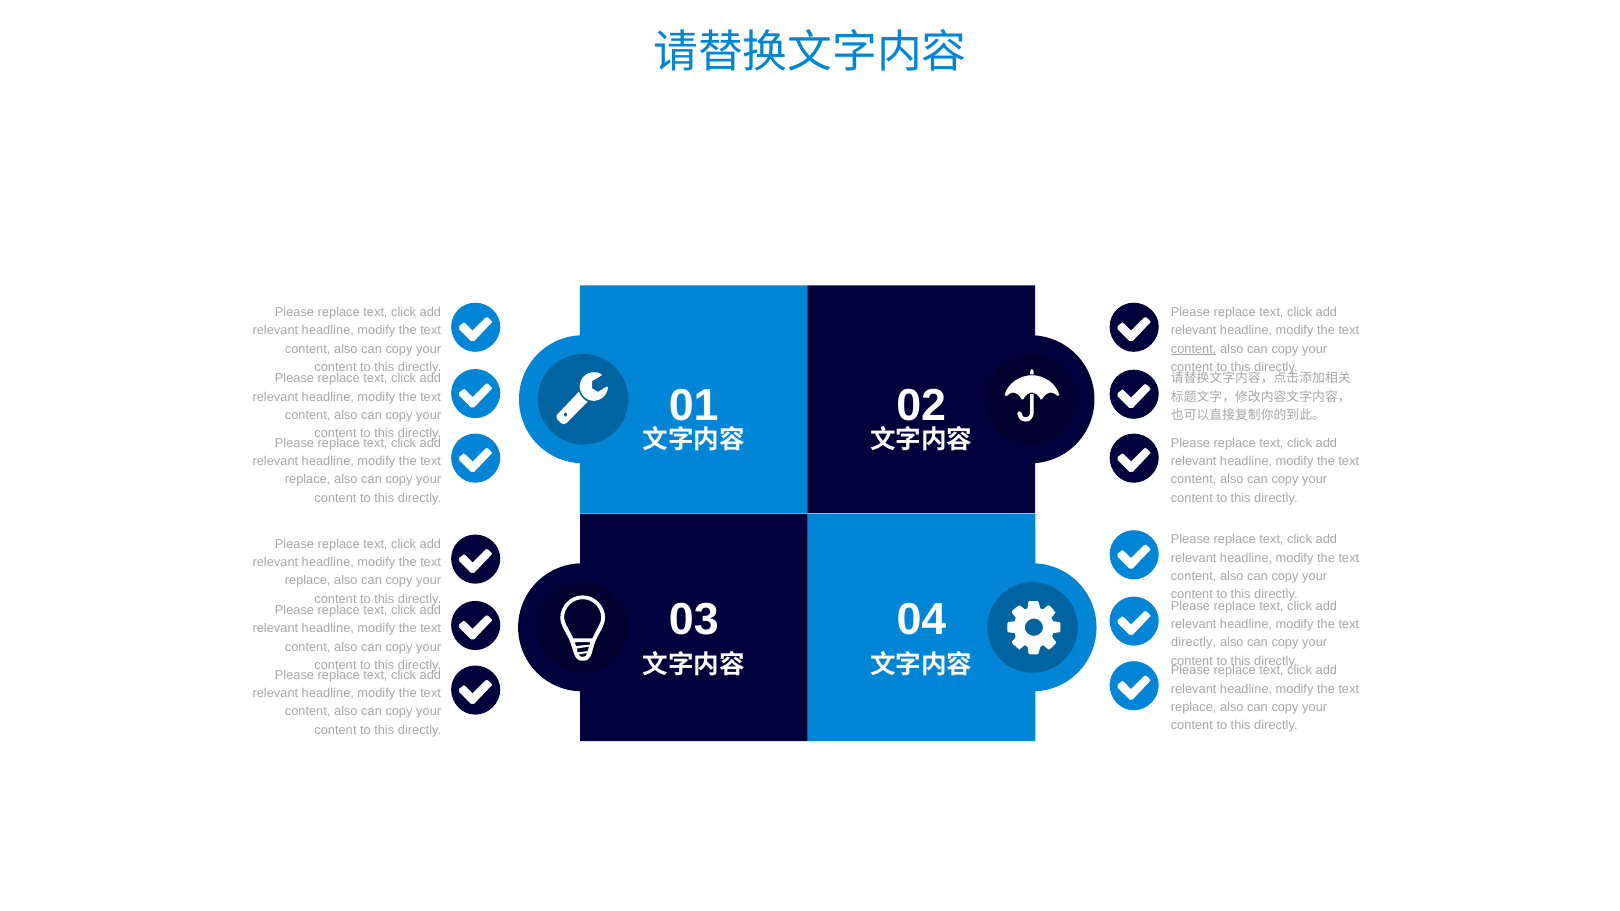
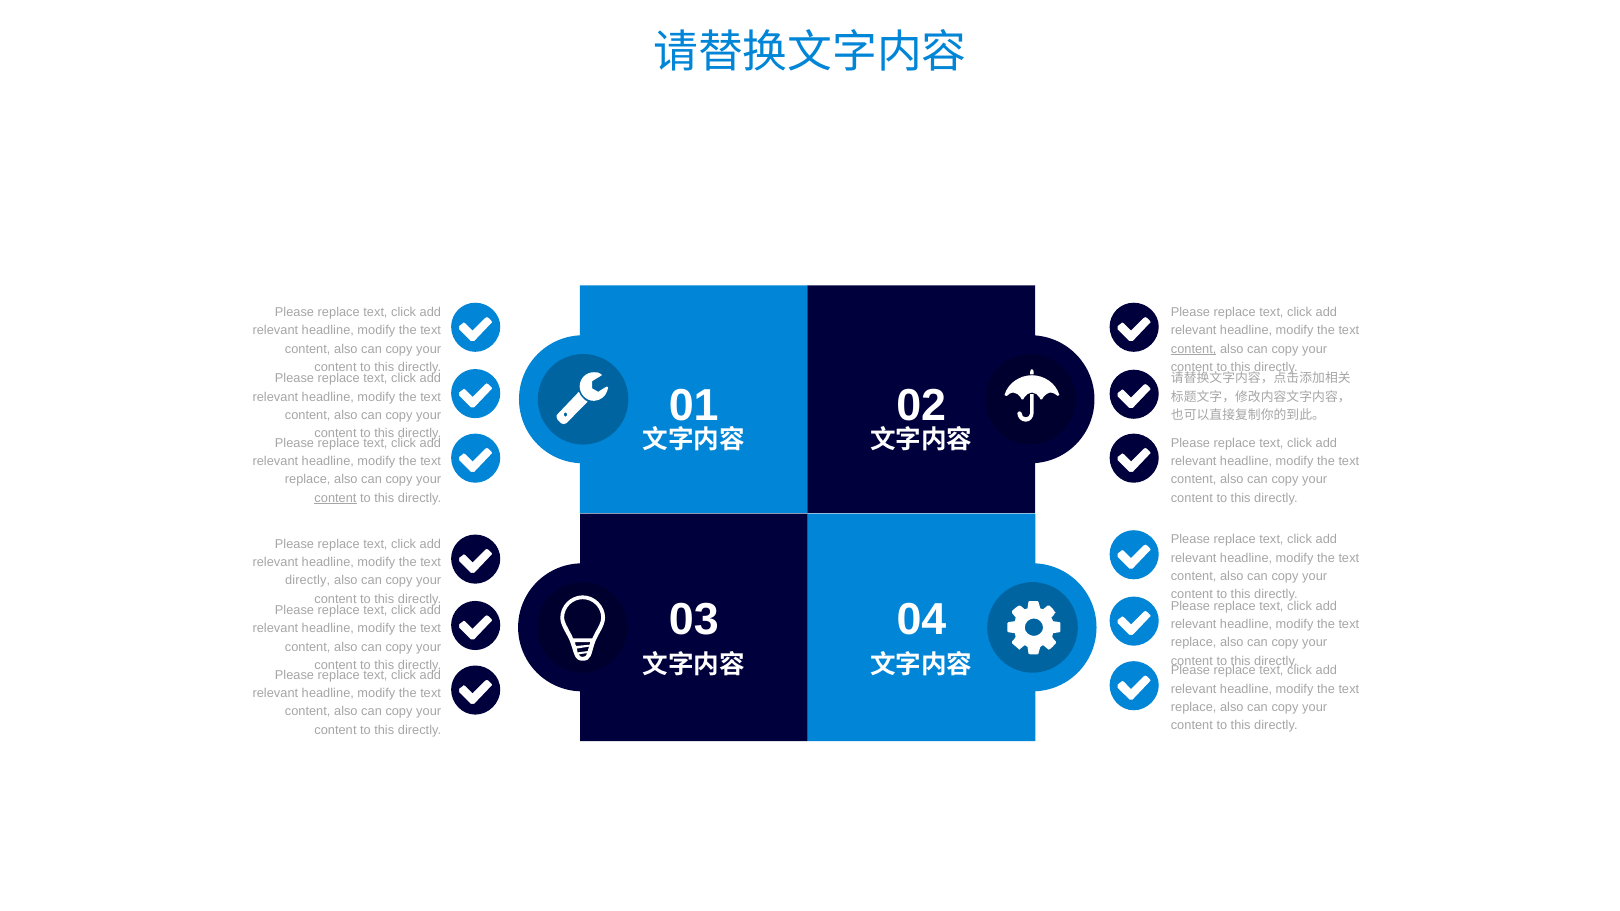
content underline: none -> present (336, 498)
replace: replace -> directly (308, 581)
directly: directly -> replace (1194, 643)
